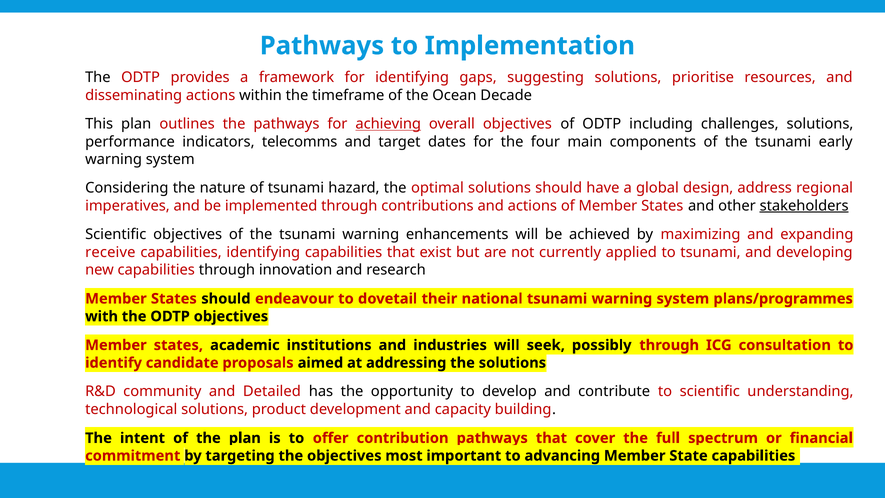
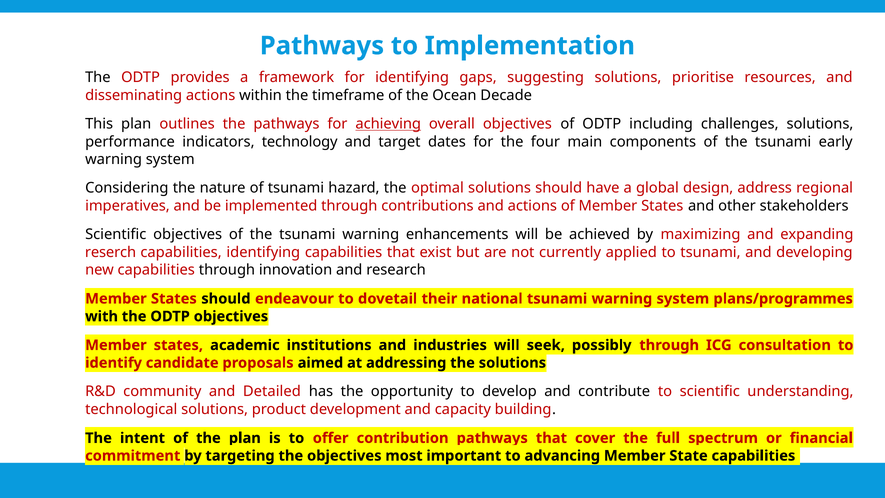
telecomms: telecomms -> technology (300, 142)
stakeholders underline: present -> none (804, 206)
receive: receive -> reserch (111, 252)
